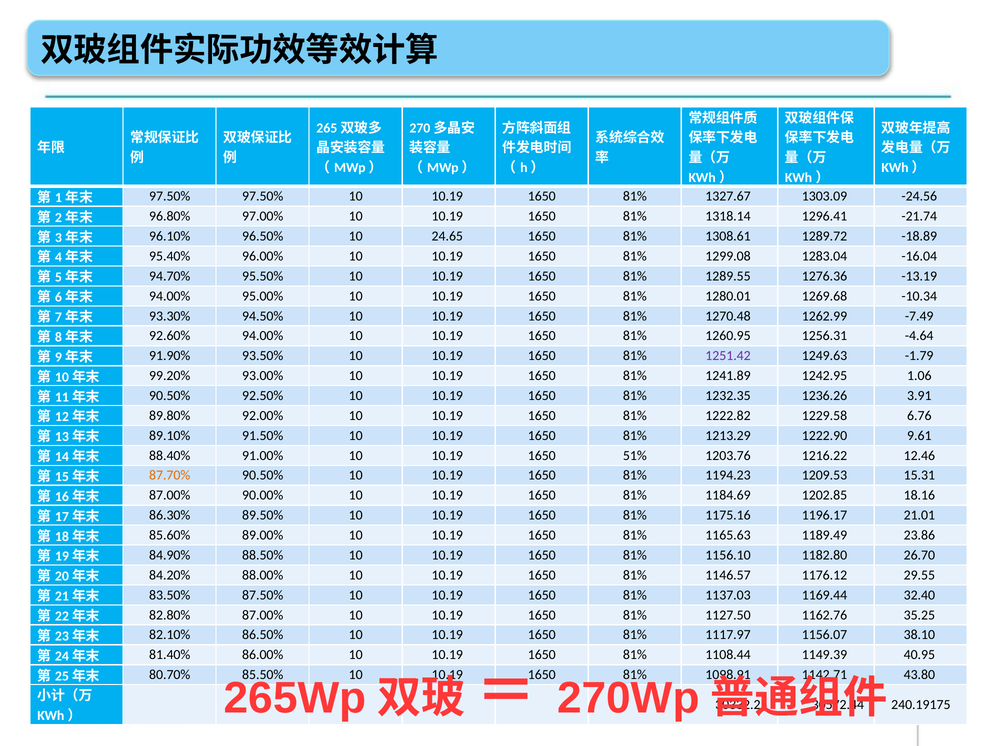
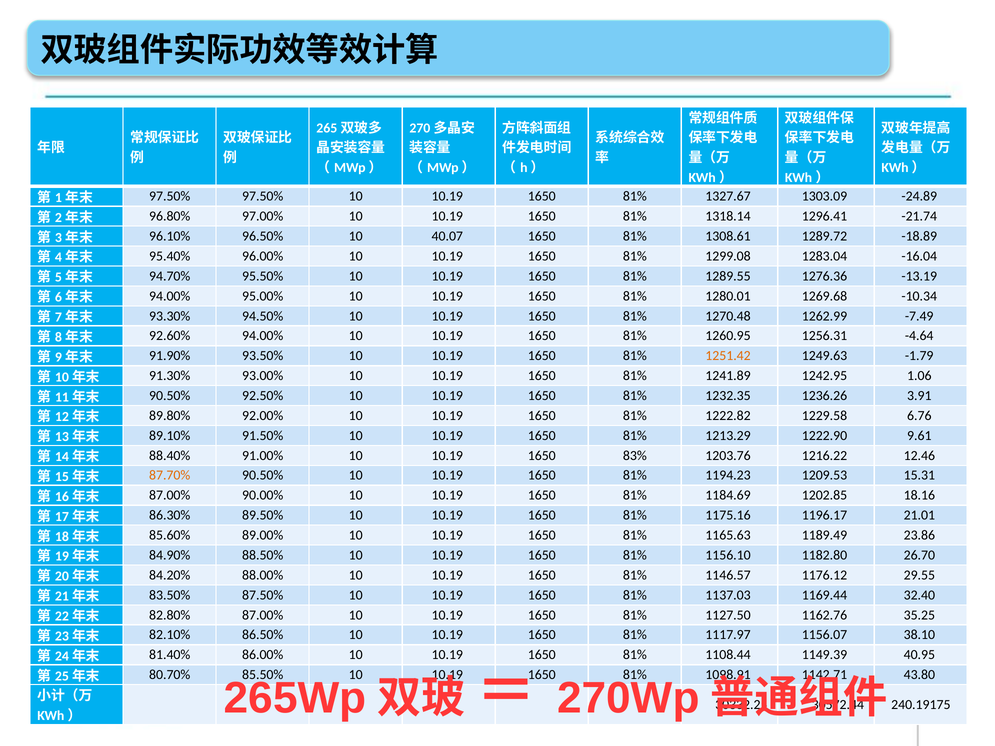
-24.56: -24.56 -> -24.89 (919, 196)
24.65: 24.65 -> 40.07 (447, 236)
1251.42 colour: purple -> orange (728, 356)
99.20%: 99.20% -> 91.30% (170, 376)
51%: 51% -> 83% (635, 456)
